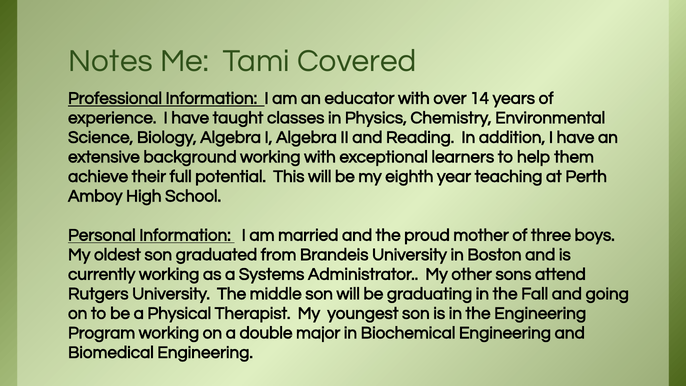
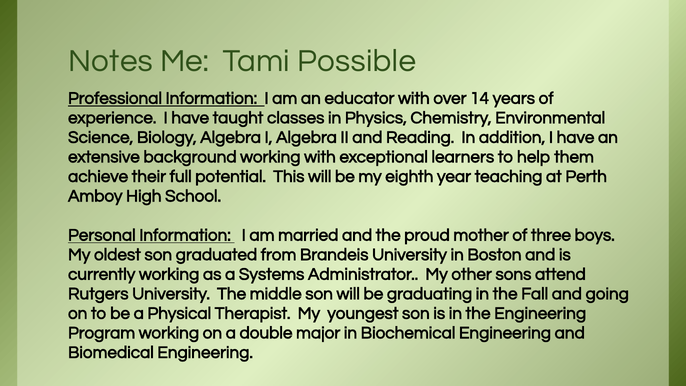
Covered: Covered -> Possible (357, 61)
